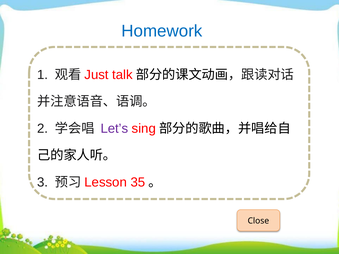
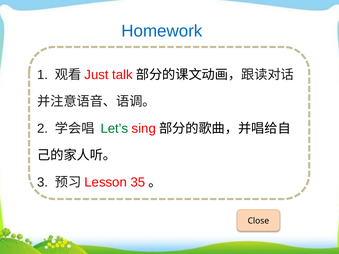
Let’s colour: purple -> green (114, 129)
